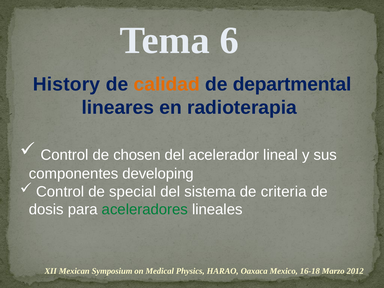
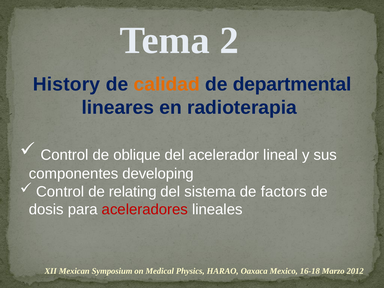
6: 6 -> 2 (229, 40)
chosen: chosen -> oblique (137, 155)
special: special -> relating (133, 192)
criteria: criteria -> factors (284, 192)
aceleradores colour: green -> red (145, 210)
